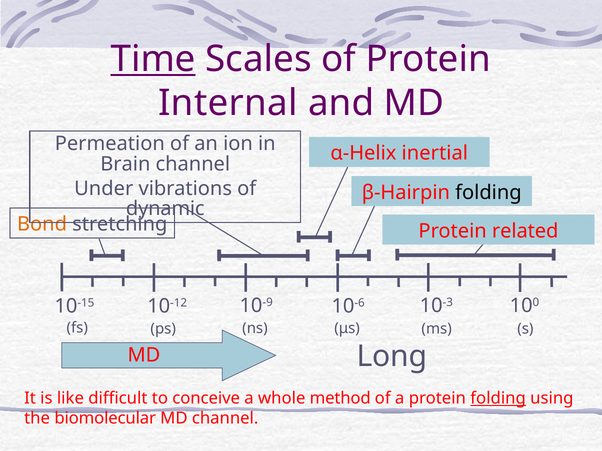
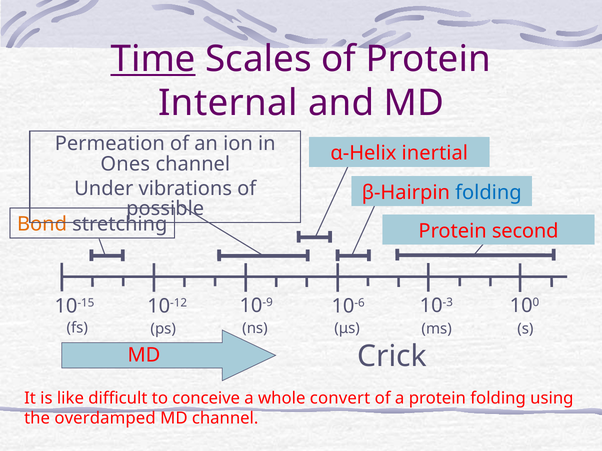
Brain: Brain -> Ones (125, 164)
folding colour: black -> blue (488, 193)
dynamic: dynamic -> possible (165, 209)
related: related -> second (525, 231)
Long: Long -> Crick (392, 357)
method: method -> convert (340, 399)
folding underline: present -> none (498, 399)
biomolecular: biomolecular -> overdamped (105, 419)
